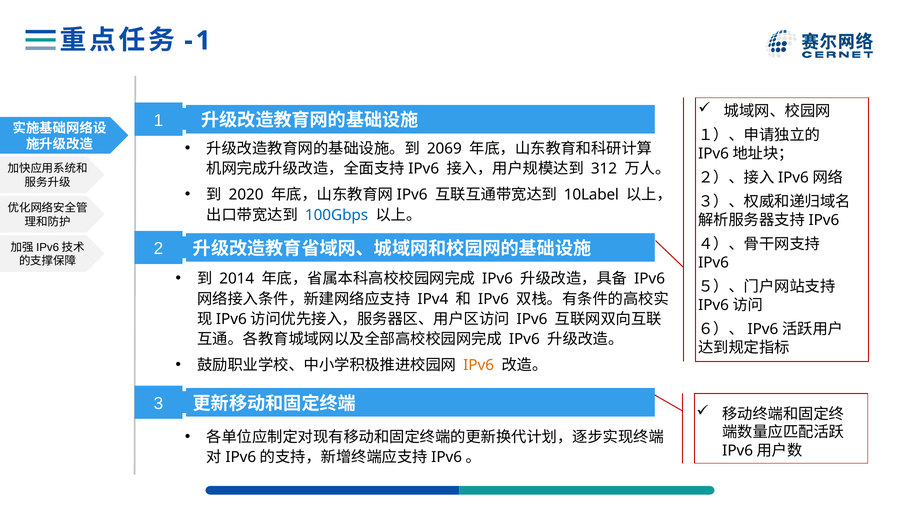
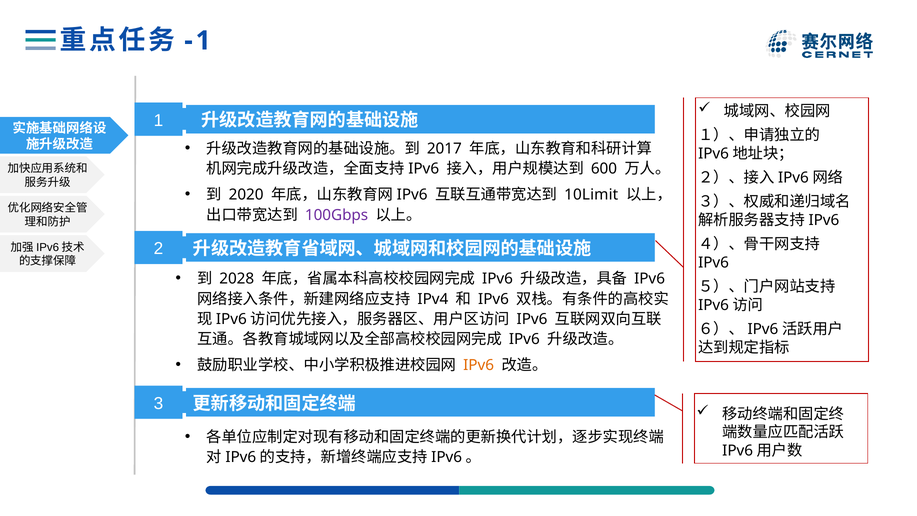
2069: 2069 -> 2017 (444, 149)
312: 312 -> 600 (604, 169)
10Label: 10Label -> 10Limit (591, 195)
100Gbps colour: blue -> purple (337, 215)
2014: 2014 -> 2028 (237, 279)
